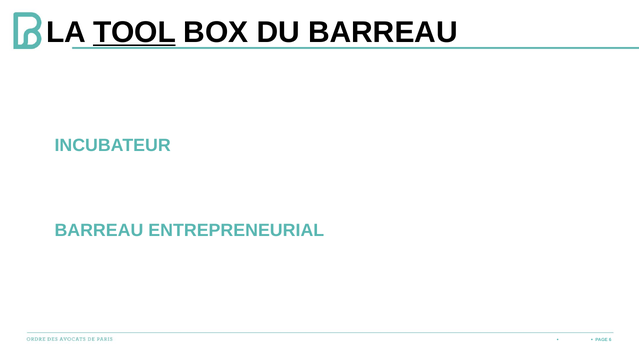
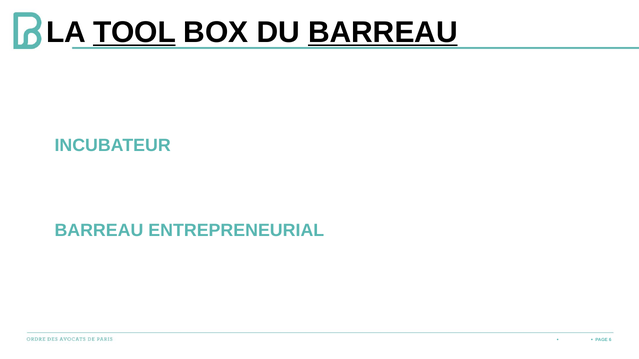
BARREAU underline: none -> present (383, 32)
